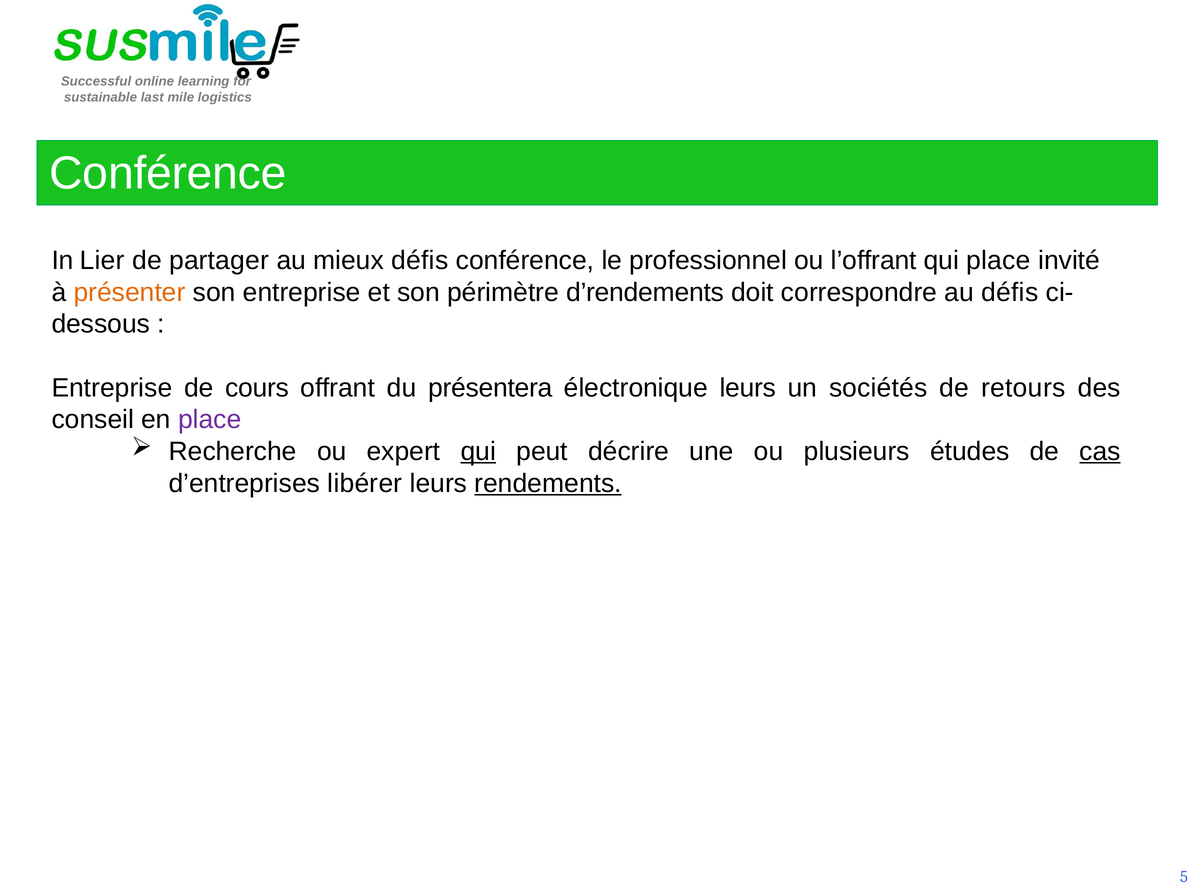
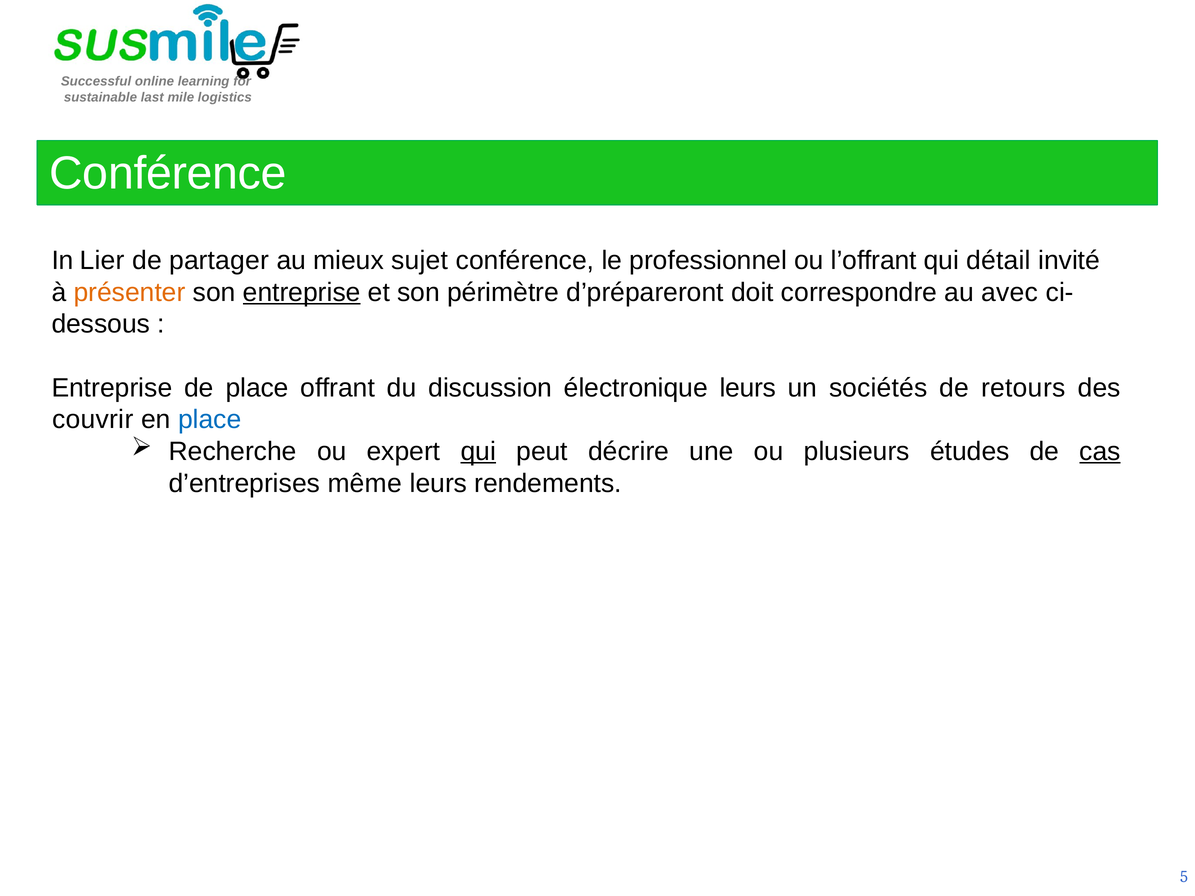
mieux défis: défis -> sujet (420, 260)
qui place: place -> détail (998, 260)
entreprise underline: none -> present (302, 292)
d’rendements: d’rendements -> d’prépareront (645, 292)
au défis: défis -> avec (1010, 292)
de cours: cours -> place (257, 388)
présentera: présentera -> discussion (490, 388)
conseil: conseil -> couvrir (93, 420)
place colour: purple -> blue (210, 420)
libérer: libérer -> même (365, 483)
rendements underline: present -> none (548, 483)
